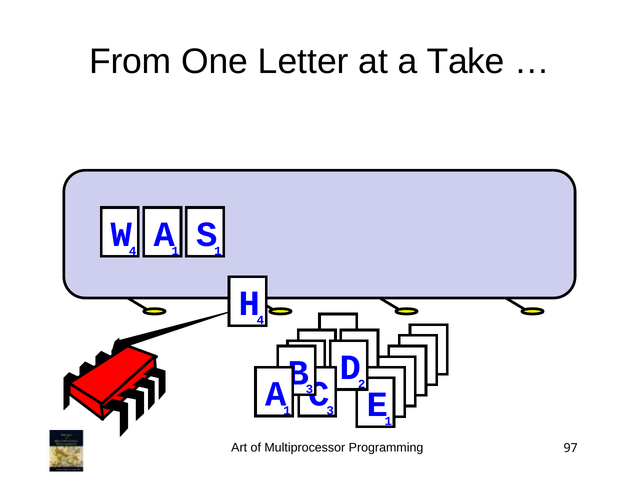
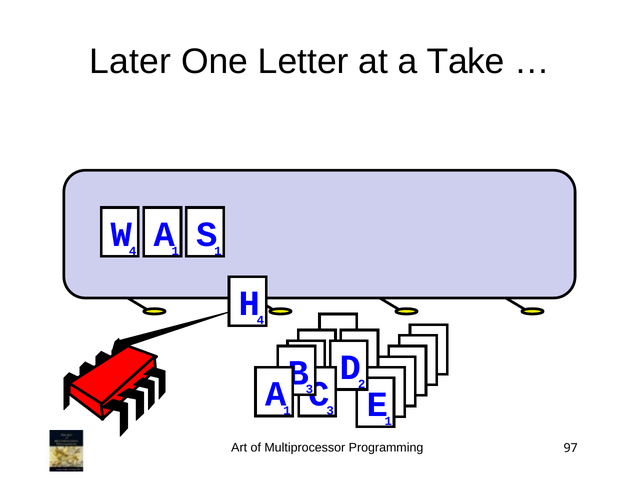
From: From -> Later (130, 62)
